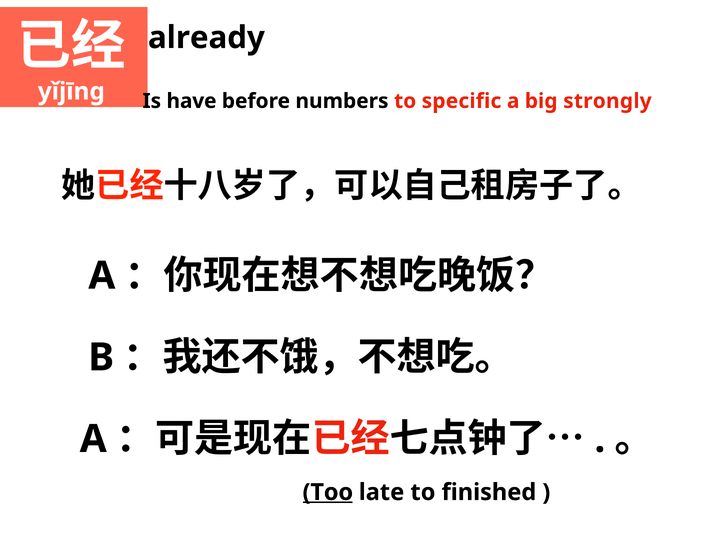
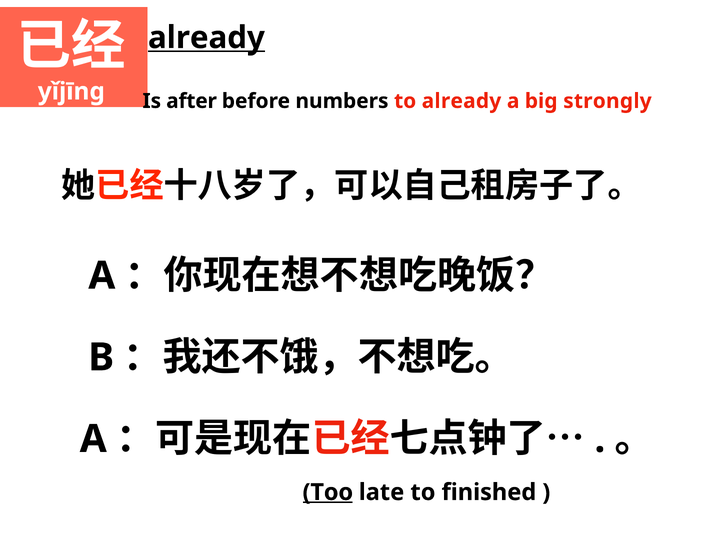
already underline: none -> present (206, 38)
have: have -> after (192, 101)
to specific: specific -> already (461, 101)
